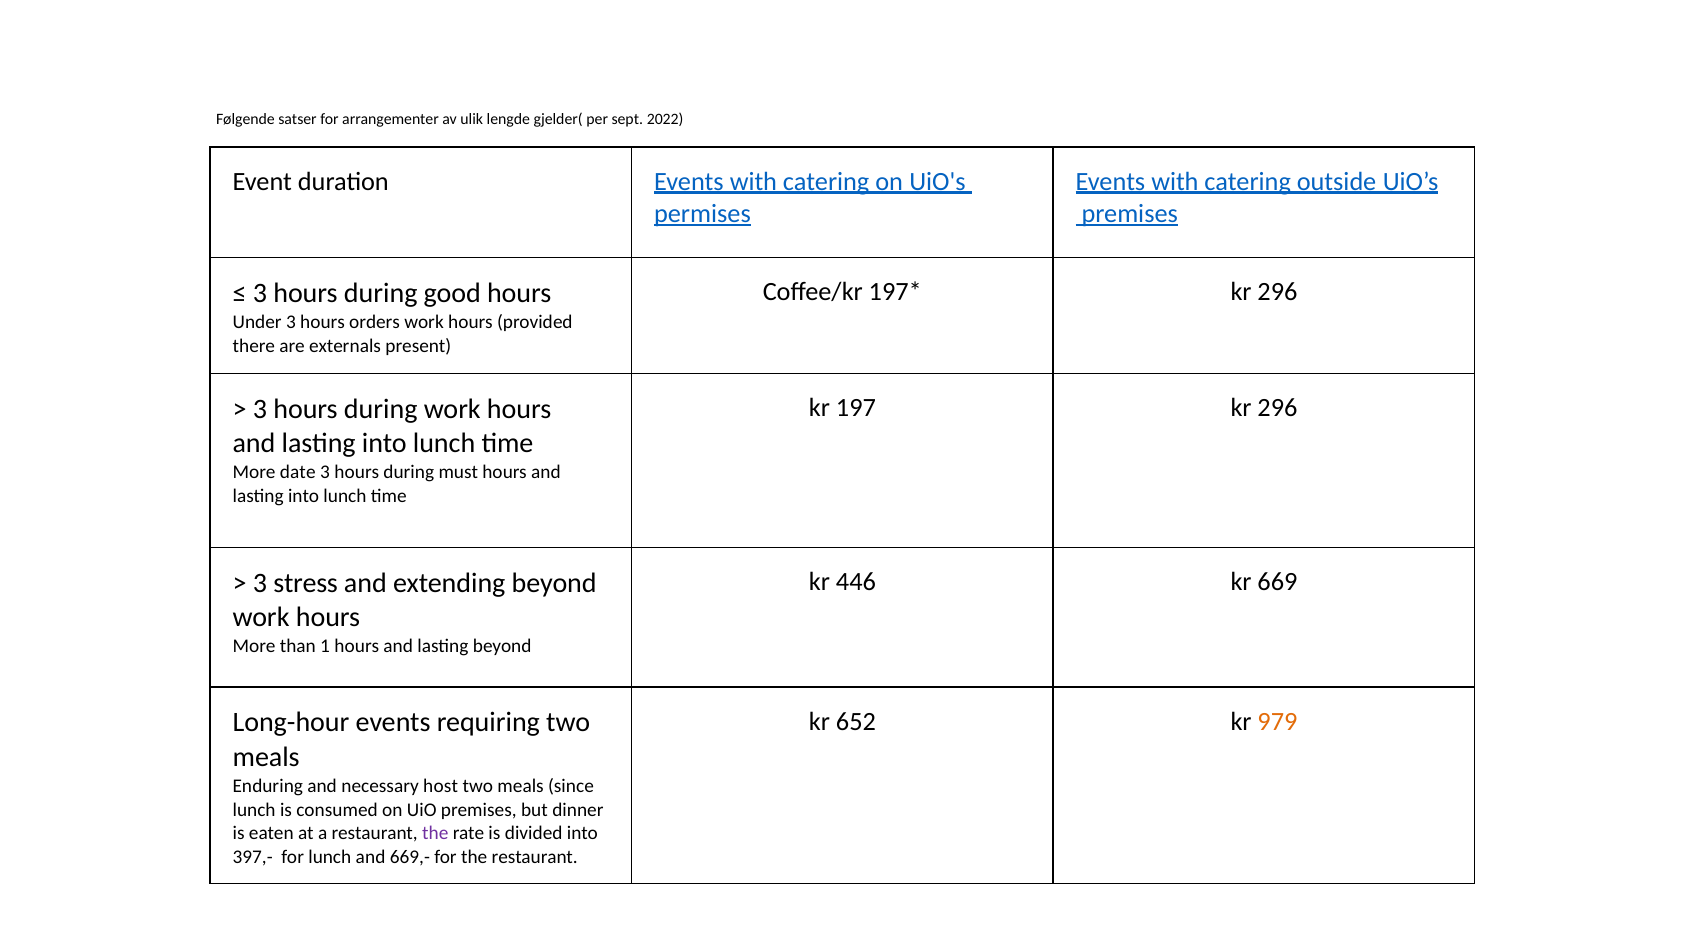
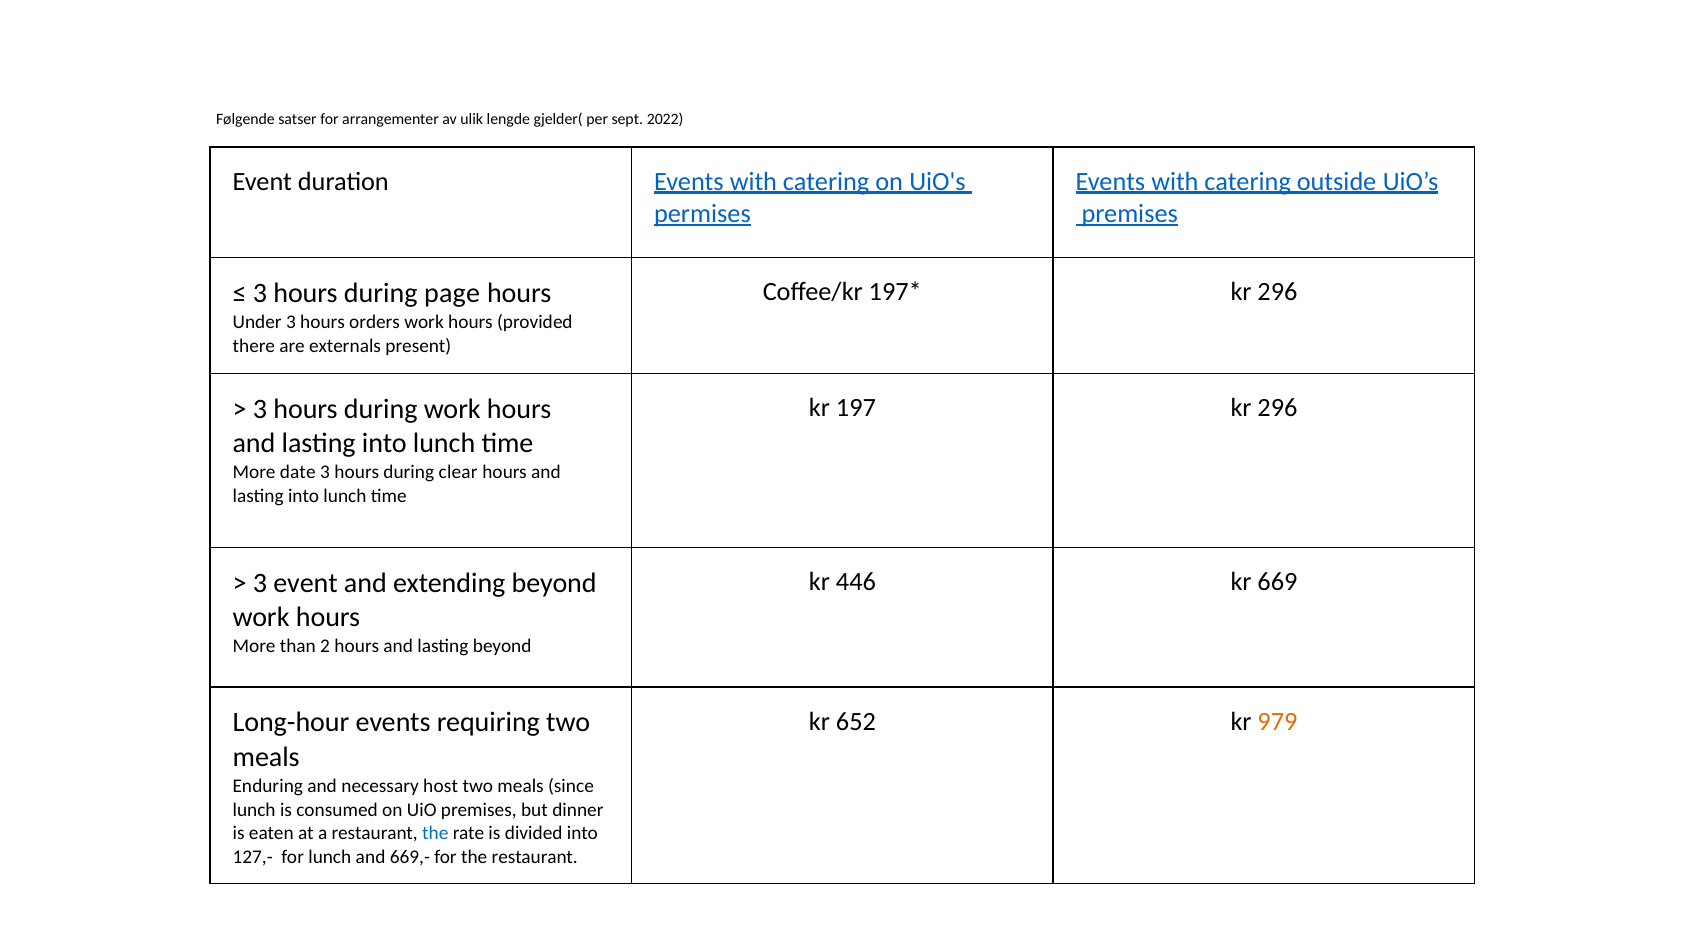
good: good -> page (452, 293)
must: must -> clear (458, 472)
3 stress: stress -> event (306, 583)
1: 1 -> 2 (325, 646)
the colour: purple -> blue (435, 833)
397,-: 397,- -> 127,- (253, 857)
